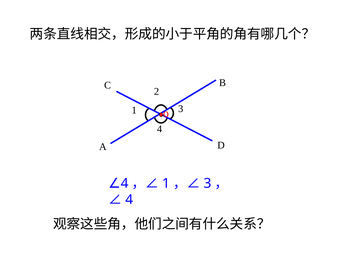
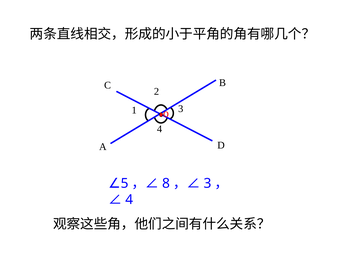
4: 4 -> 5 (125, 183)
1: 1 -> 8 (166, 183)
